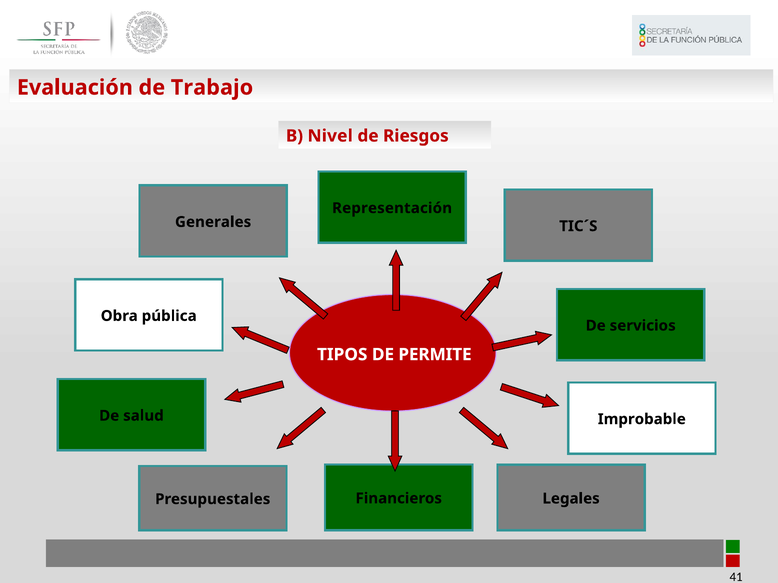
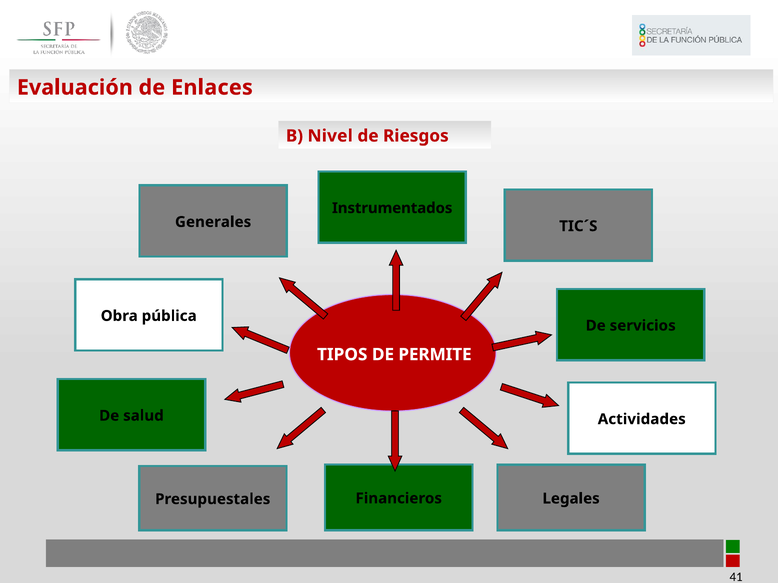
Trabajo: Trabajo -> Enlaces (212, 88)
Representación: Representación -> Instrumentados (392, 208)
Improbable: Improbable -> Actividades (642, 420)
